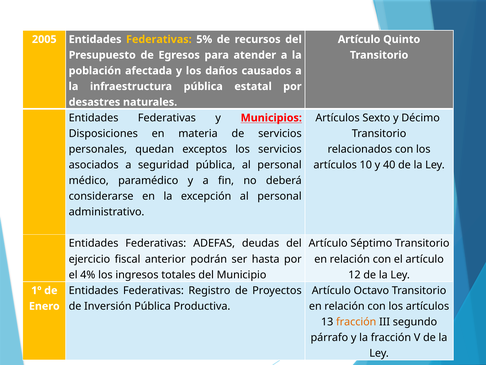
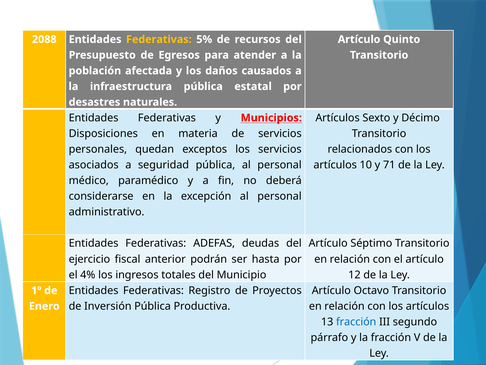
2005: 2005 -> 2088 (44, 39)
40: 40 -> 71 (389, 165)
fracción colour: orange -> blue (356, 321)
